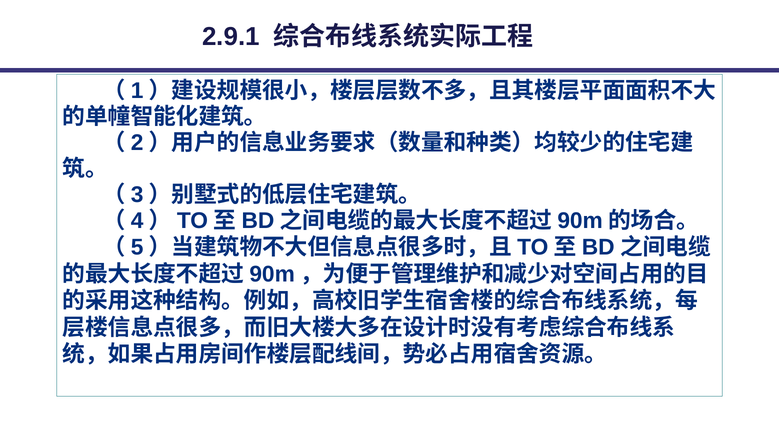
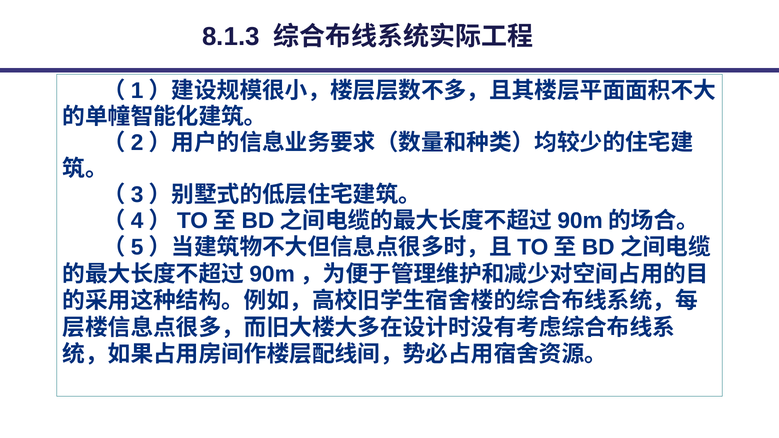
2.9.1: 2.9.1 -> 8.1.3 (231, 37)
